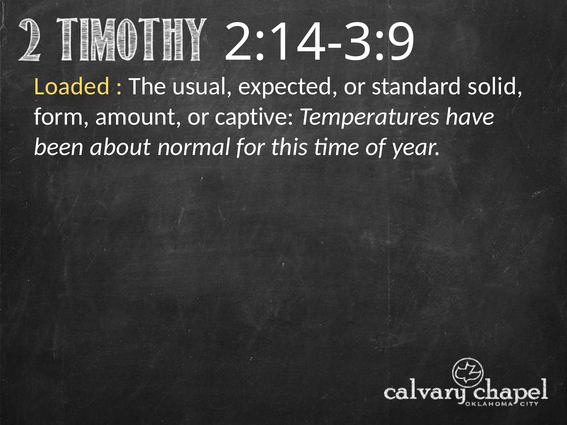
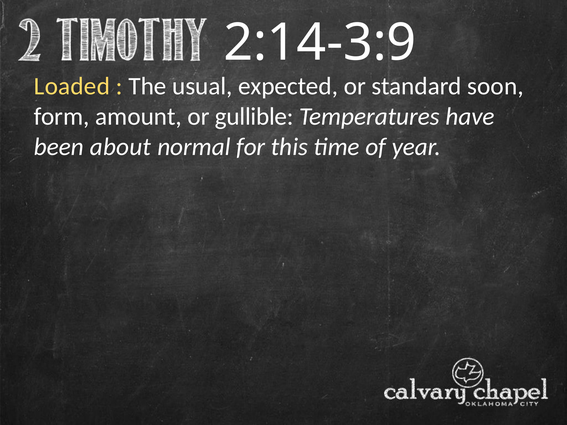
solid: solid -> soon (495, 86)
captive: captive -> gullible (254, 117)
